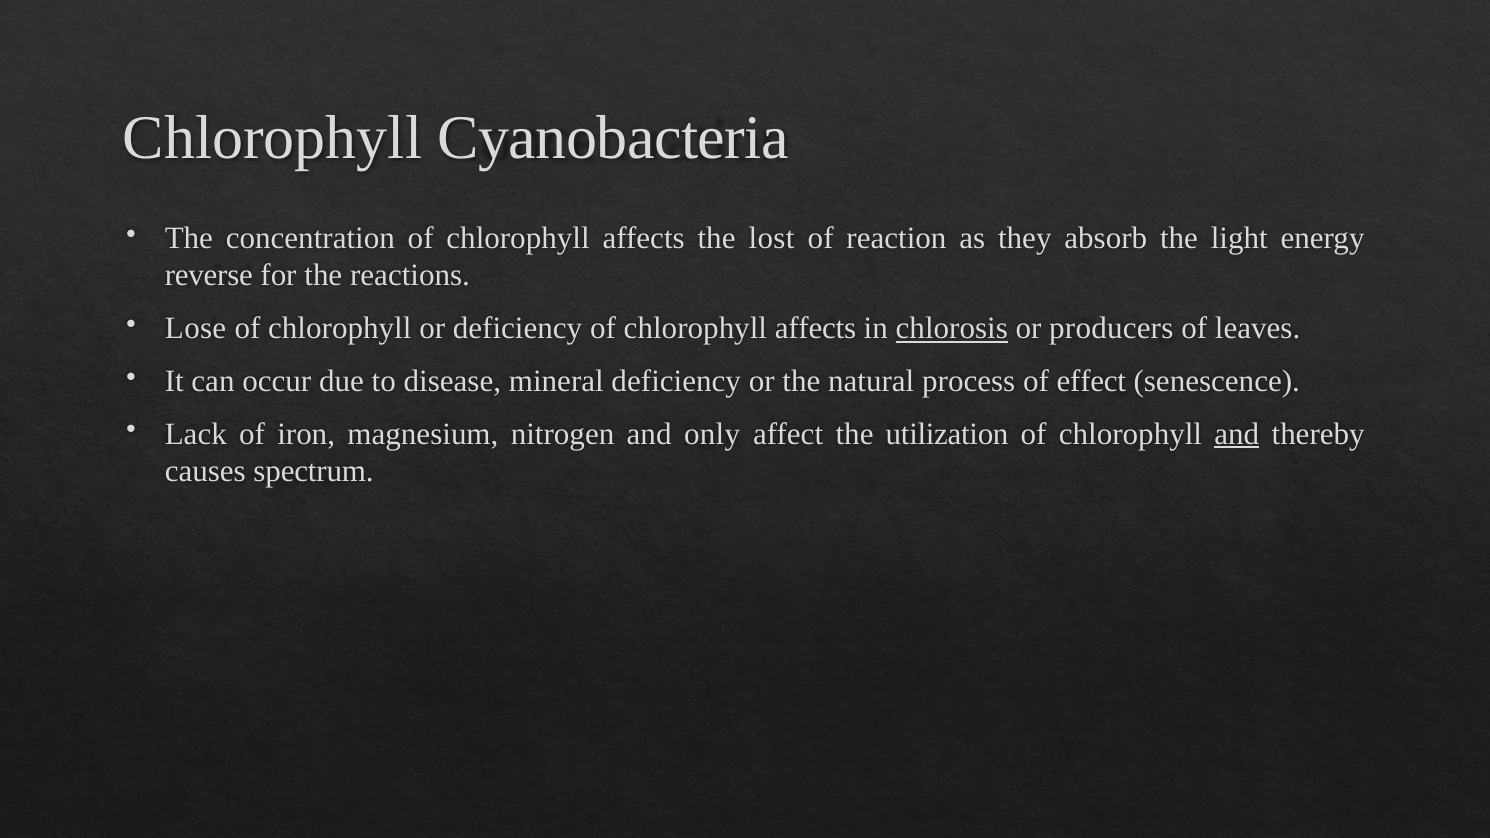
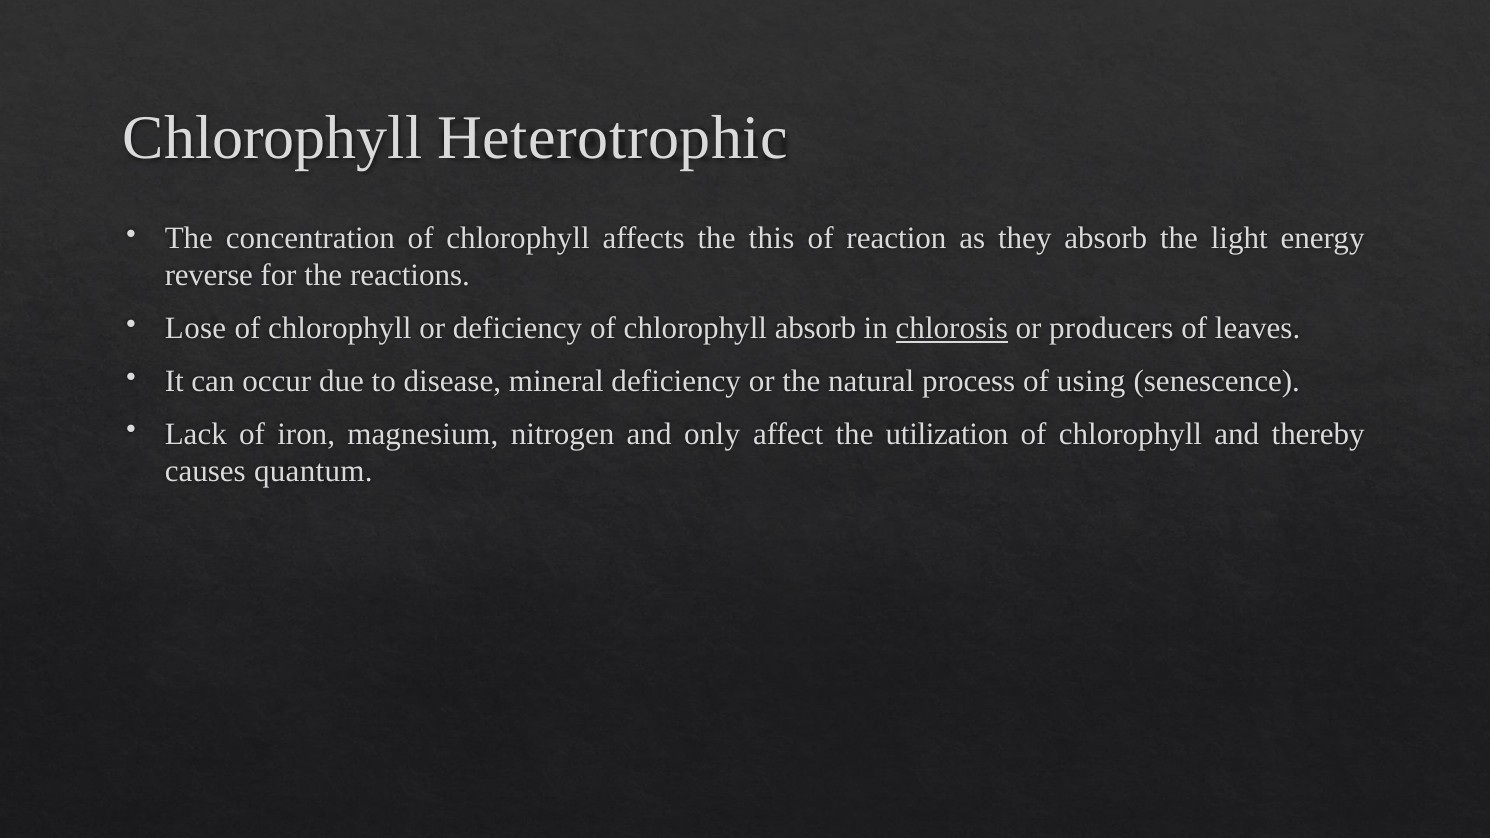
Cyanobacteria: Cyanobacteria -> Heterotrophic (613, 138)
lost: lost -> this (772, 238)
deficiency of chlorophyll affects: affects -> absorb (815, 328)
effect: effect -> using (1091, 381)
and underline: present -> none (1237, 434)
spectrum: spectrum -> quantum (313, 471)
